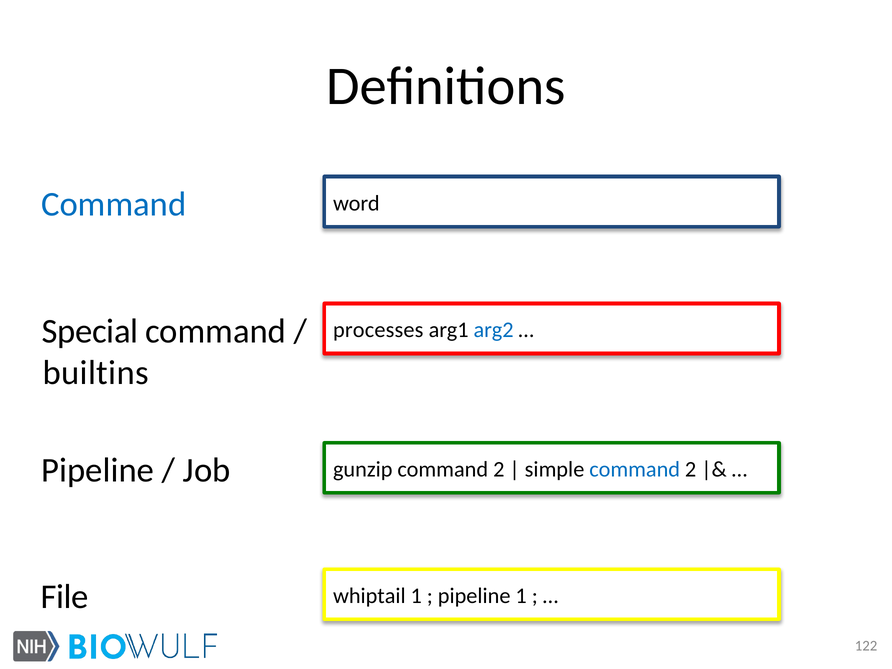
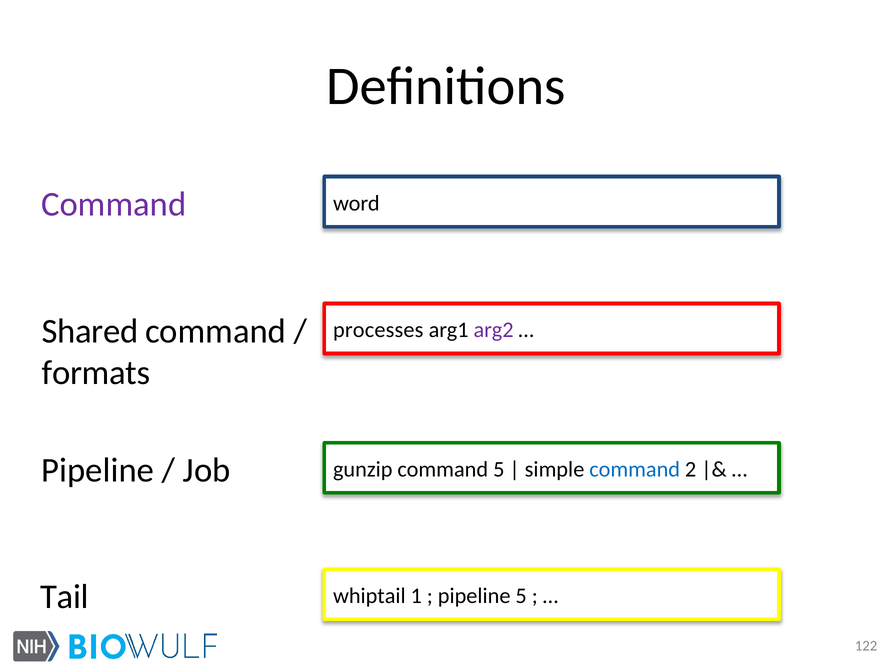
Command colour: blue -> purple (114, 204)
Special: Special -> Shared (90, 331)
arg2 colour: blue -> purple (494, 330)
builtins: builtins -> formats (96, 373)
2: 2 -> 5 (499, 469)
File: File -> Tail (65, 597)
pipeline 1: 1 -> 5 (521, 596)
